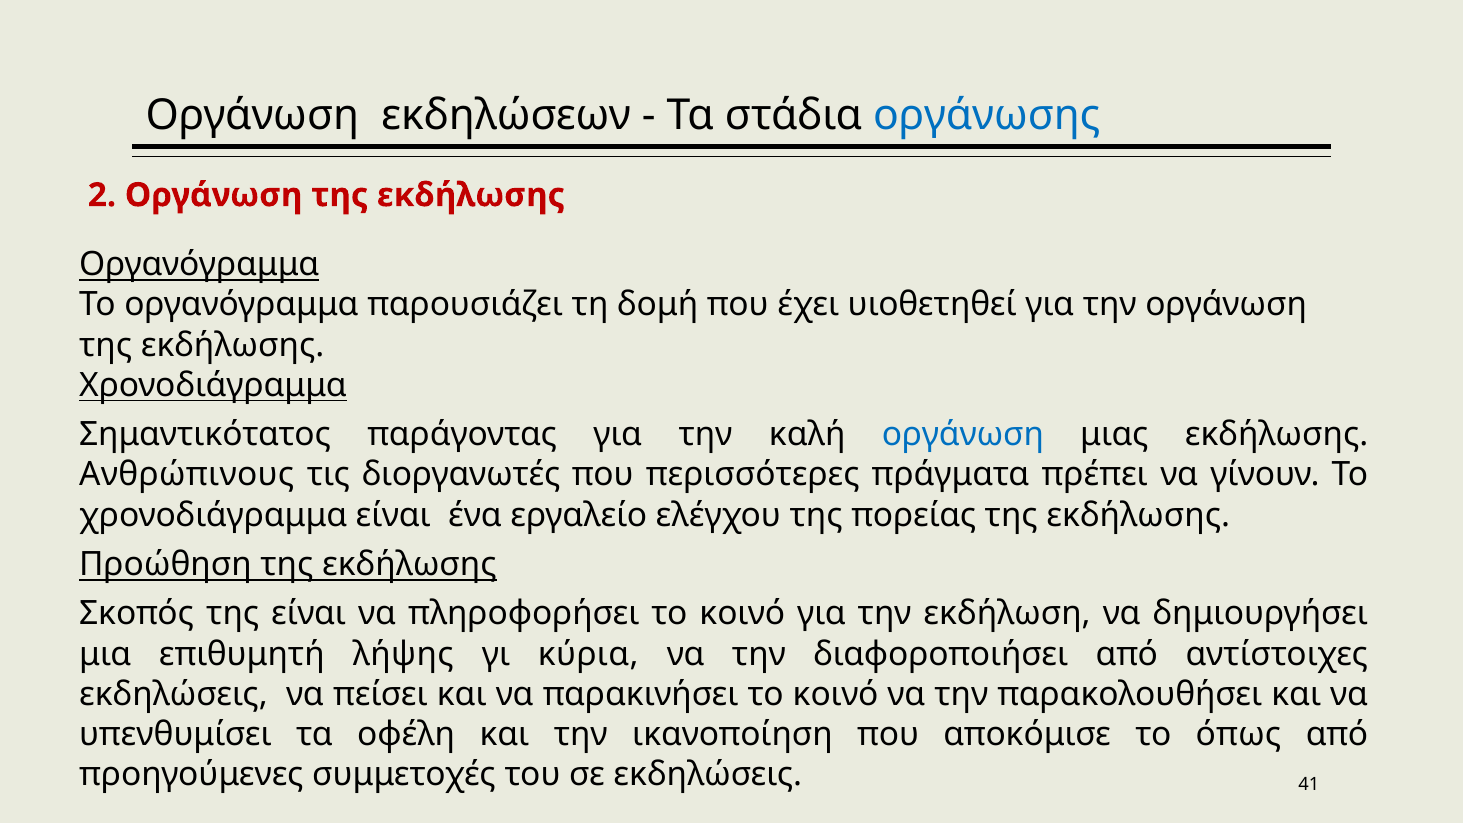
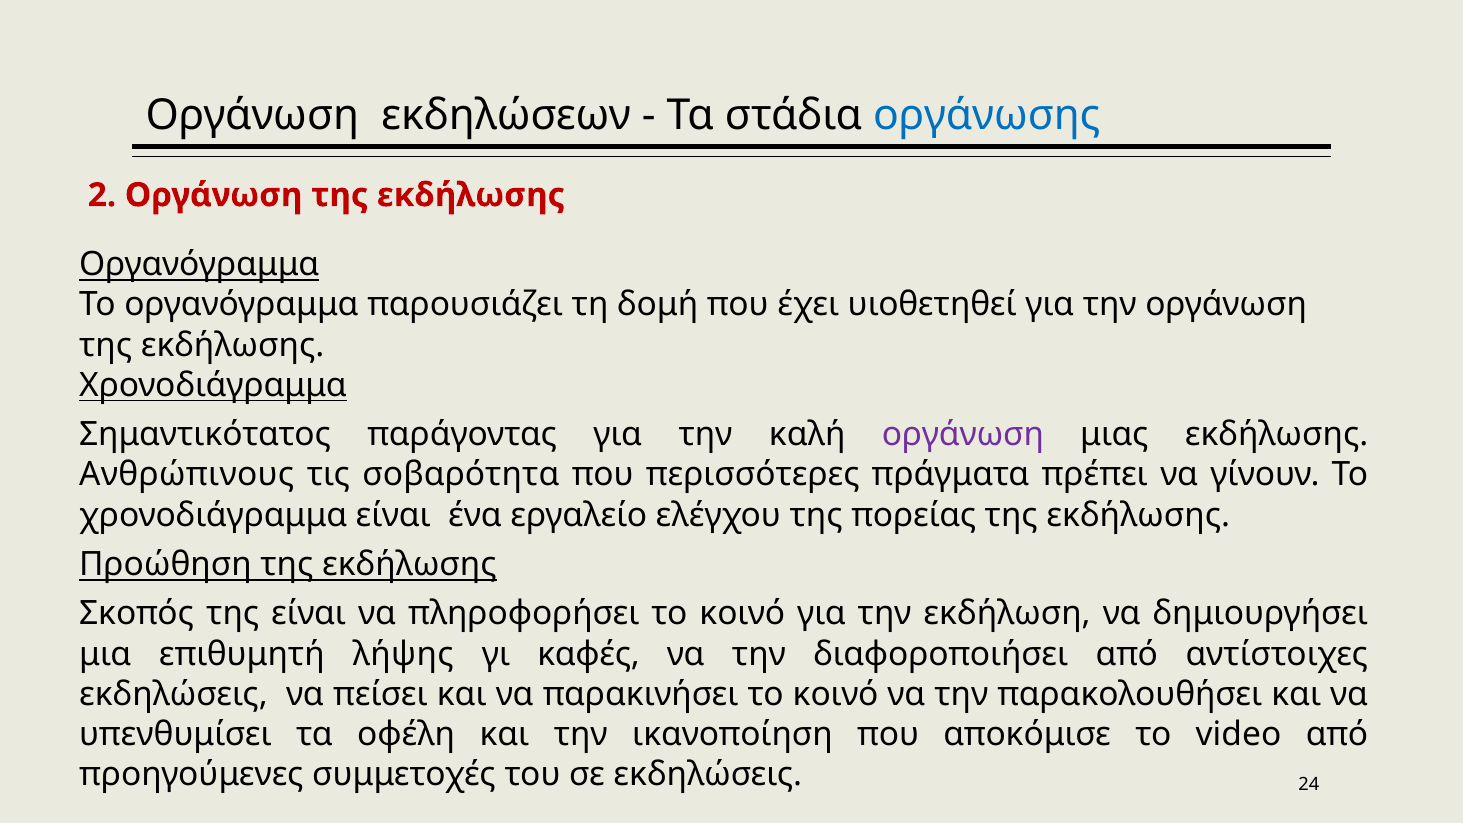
οργάνωση colour: blue -> purple (963, 435)
διοργανωτές: διοργανωτές -> σοβαρότητα (461, 475)
κύρια: κύρια -> καφές (589, 654)
όπως: όπως -> video (1238, 734)
41: 41 -> 24 (1309, 784)
